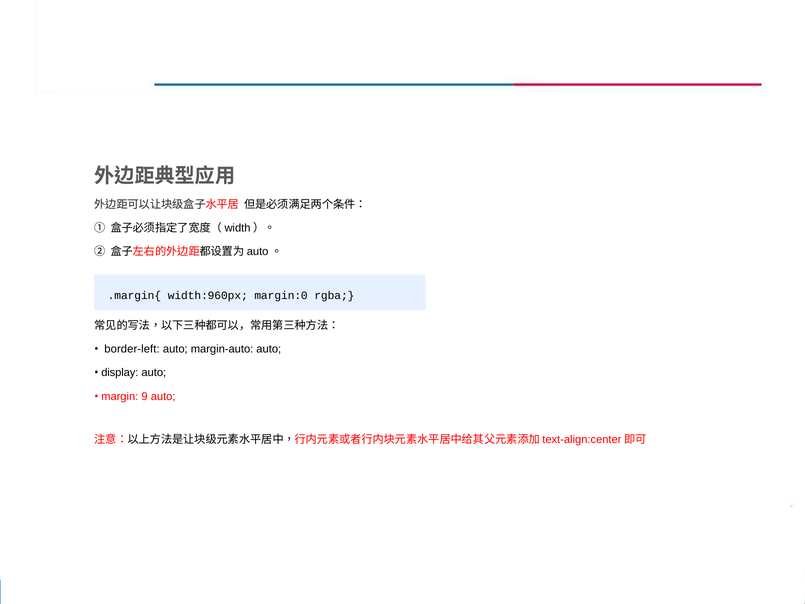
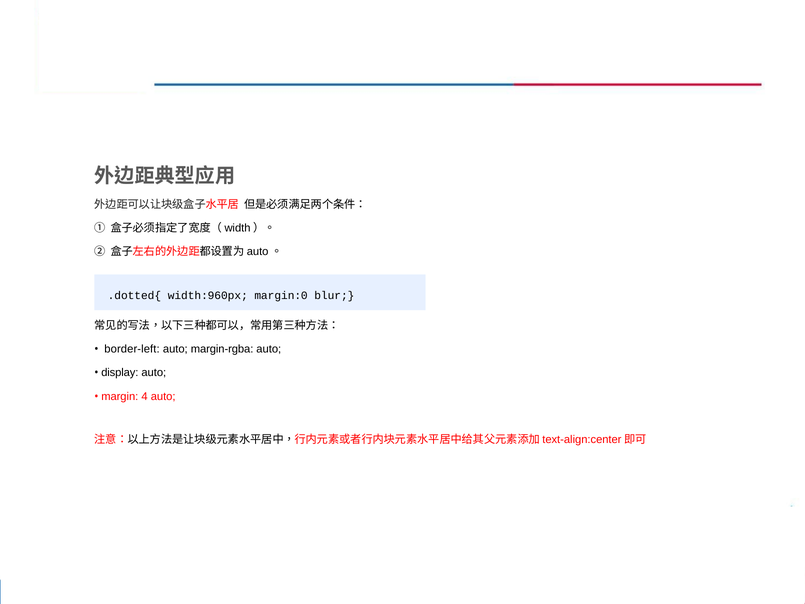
.margin{: .margin{ -> .dotted{ (134, 295)
rgba: rgba -> blur (334, 295)
margin-auto: margin-auto -> margin-rgba (222, 349)
9: 9 -> 4 (144, 396)
